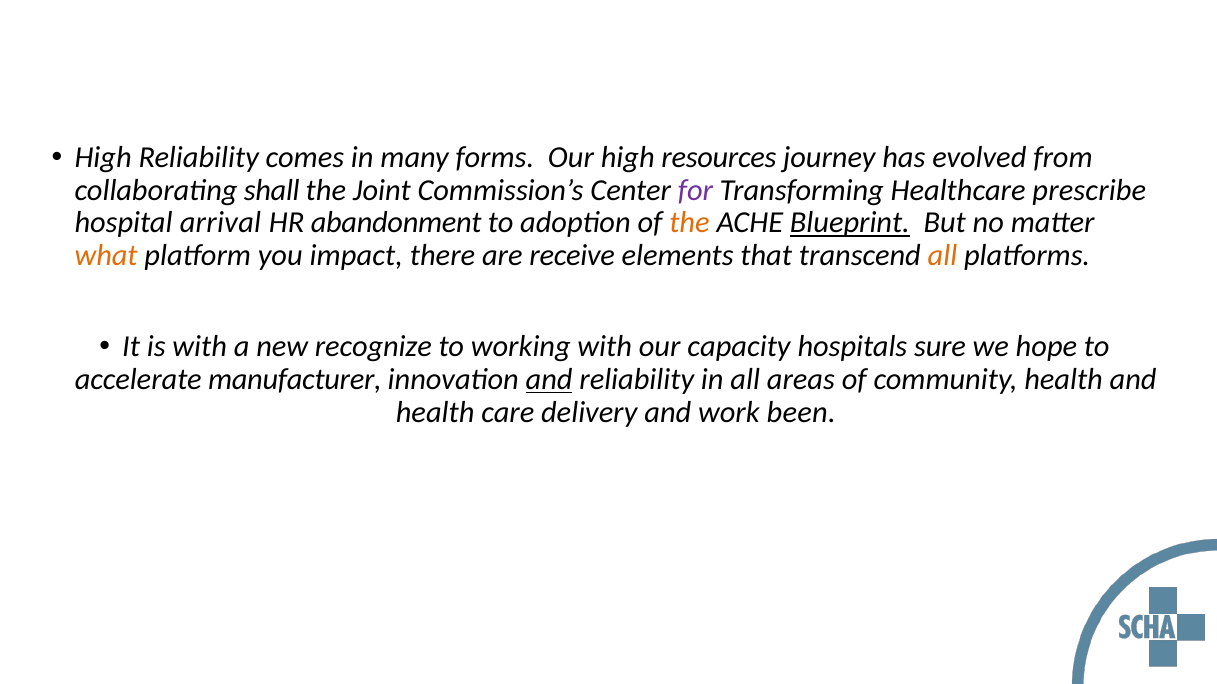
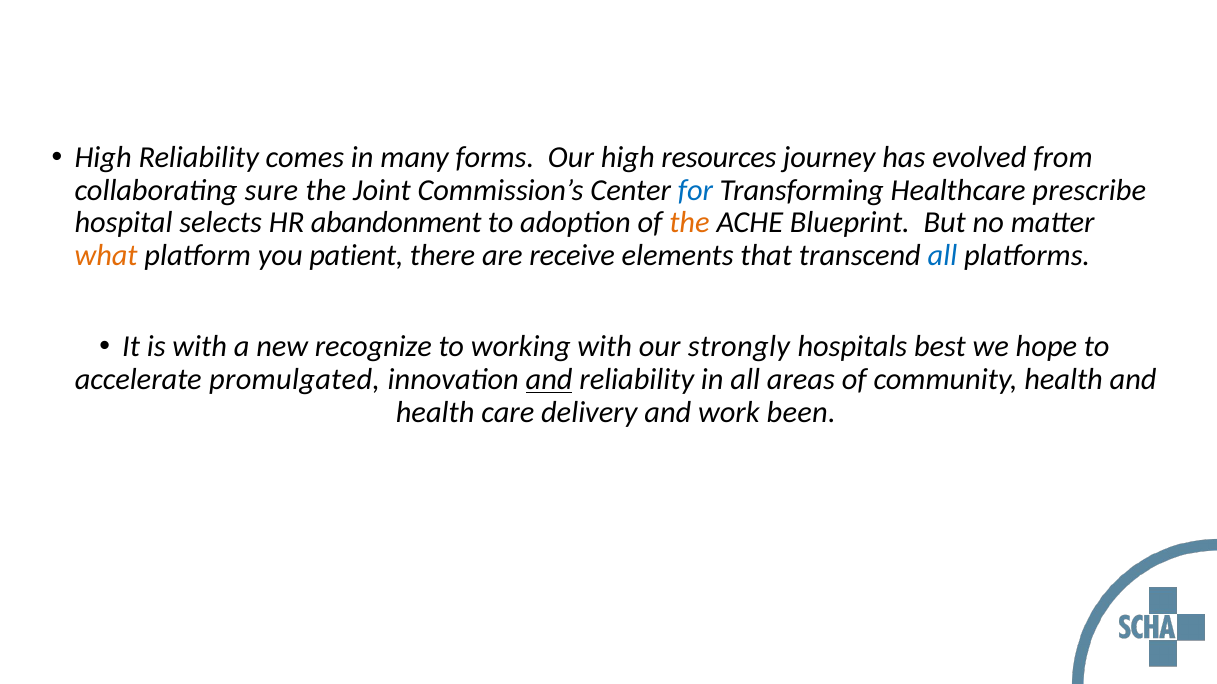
shall: shall -> sure (271, 190)
for colour: purple -> blue (695, 190)
arrival: arrival -> selects (221, 223)
Blueprint underline: present -> none (850, 223)
impact: impact -> patient (356, 256)
all colour: orange -> blue (943, 256)
capacity: capacity -> strongly (739, 347)
sure: sure -> best (940, 347)
manufacturer: manufacturer -> promulgated (295, 380)
